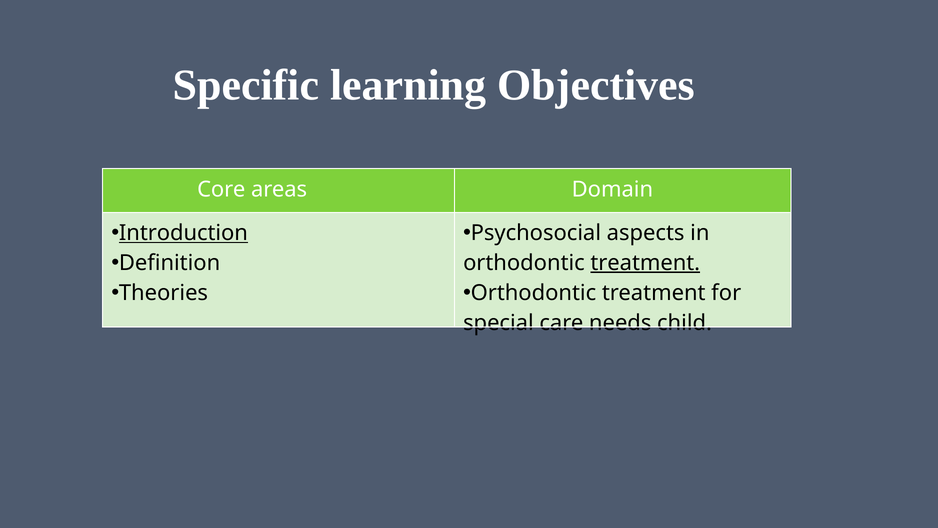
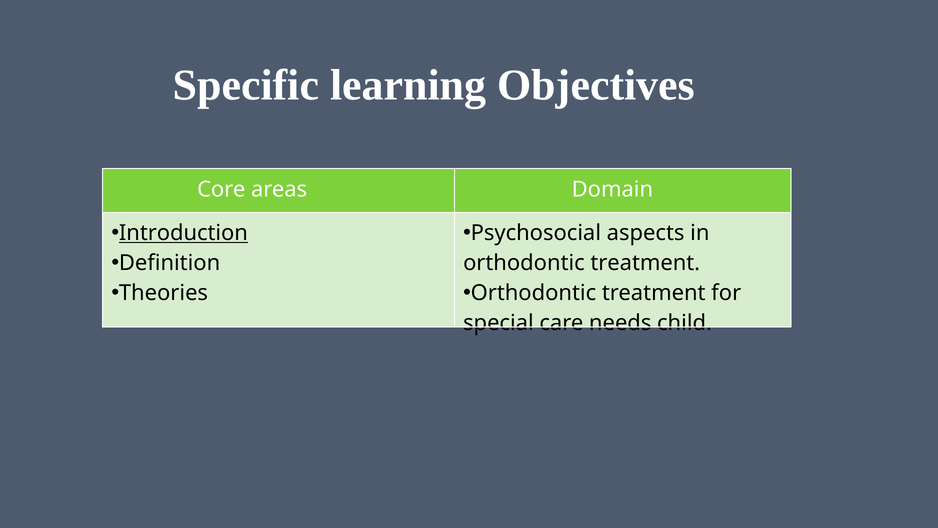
treatment underline: present -> none (645, 263)
